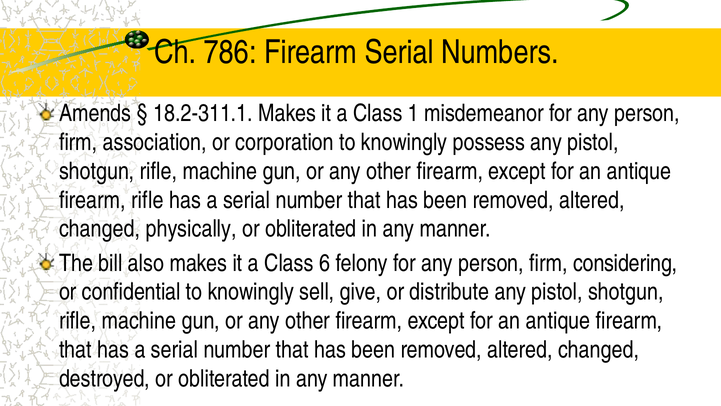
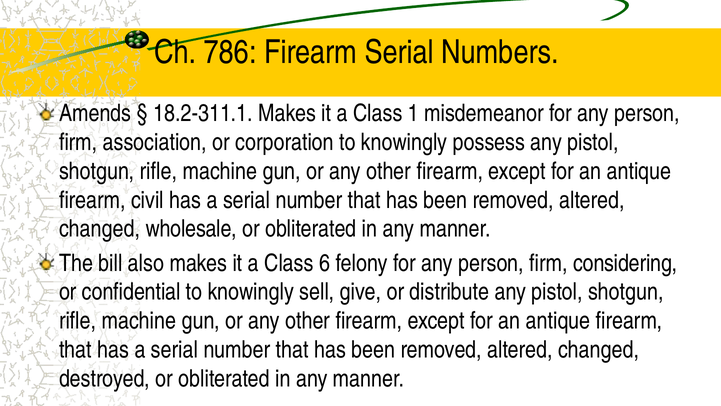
firearm rifle: rifle -> civil (147, 200)
physically: physically -> wholesale (191, 229)
